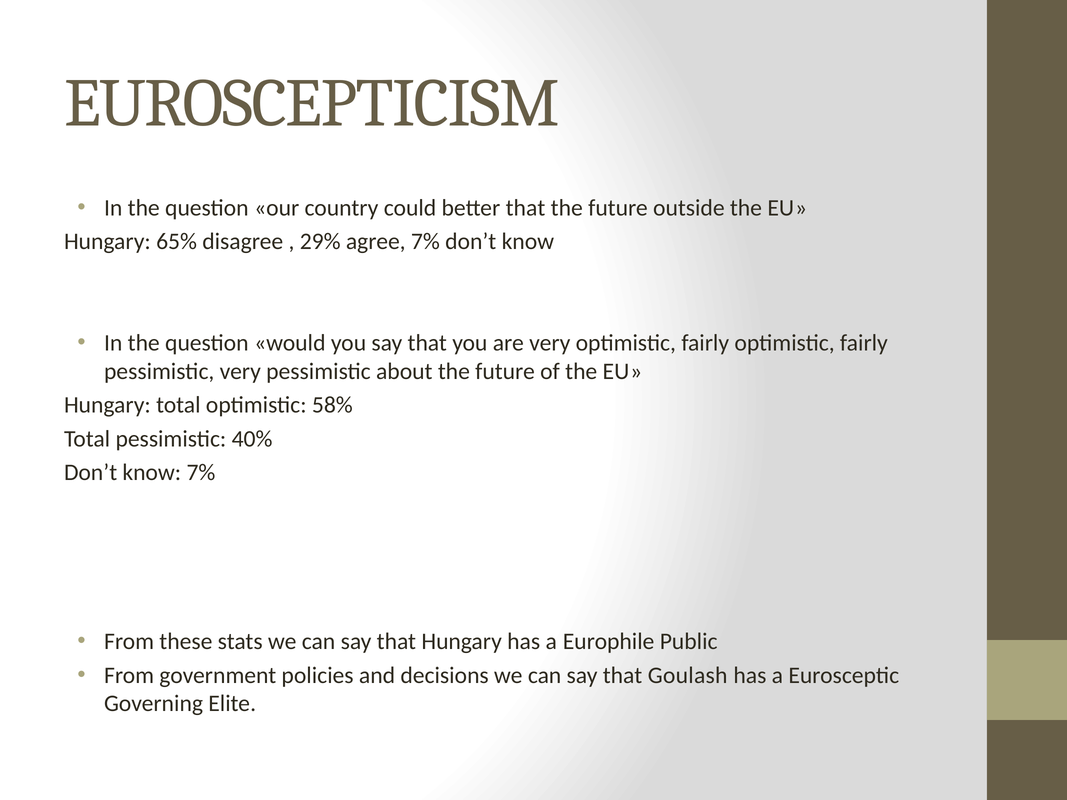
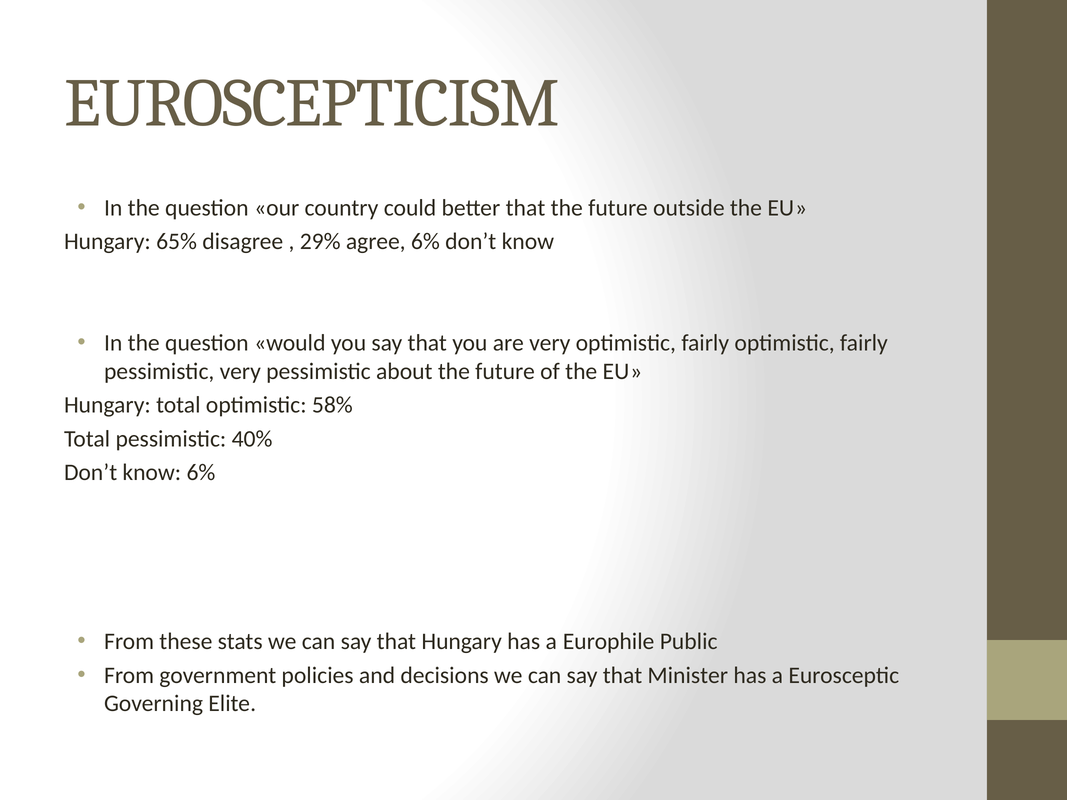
agree 7%: 7% -> 6% (425, 242)
know 7%: 7% -> 6% (201, 473)
Goulash: Goulash -> Minister (688, 675)
